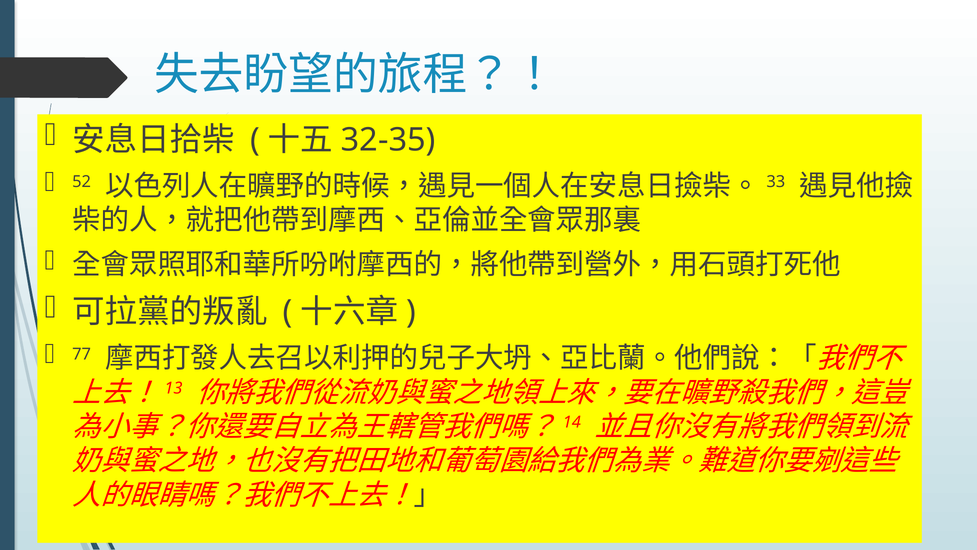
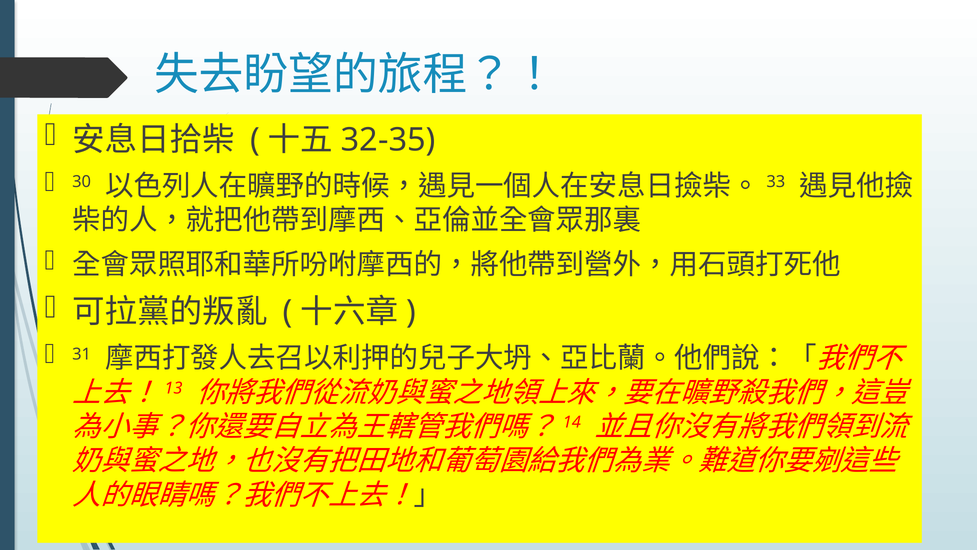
52: 52 -> 30 (82, 182)
77: 77 -> 31 (82, 354)
